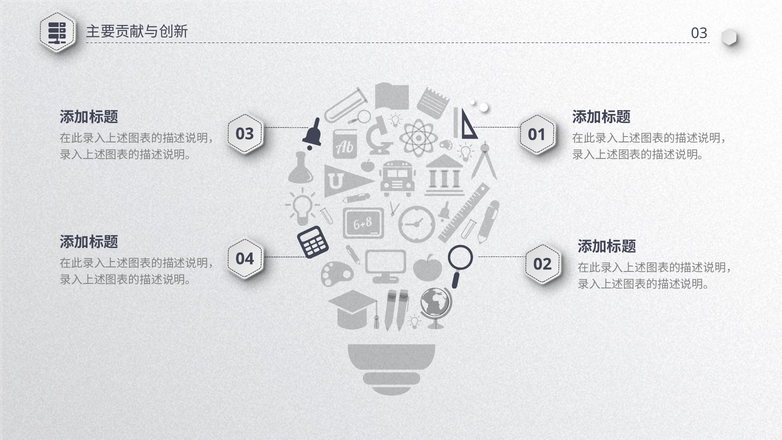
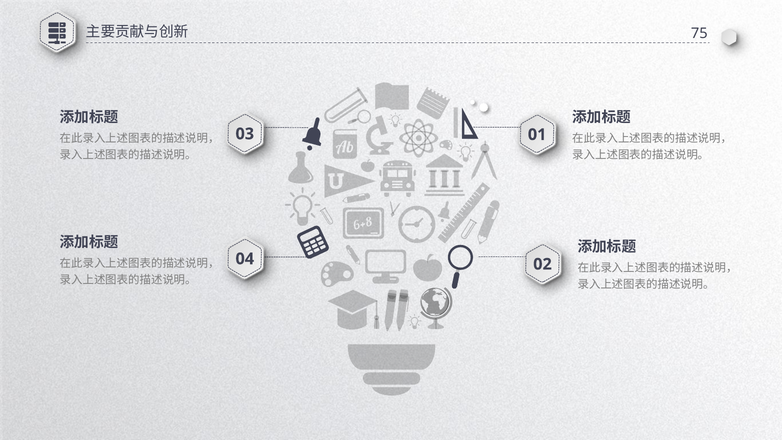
03: 03 -> 75 (699, 33)
